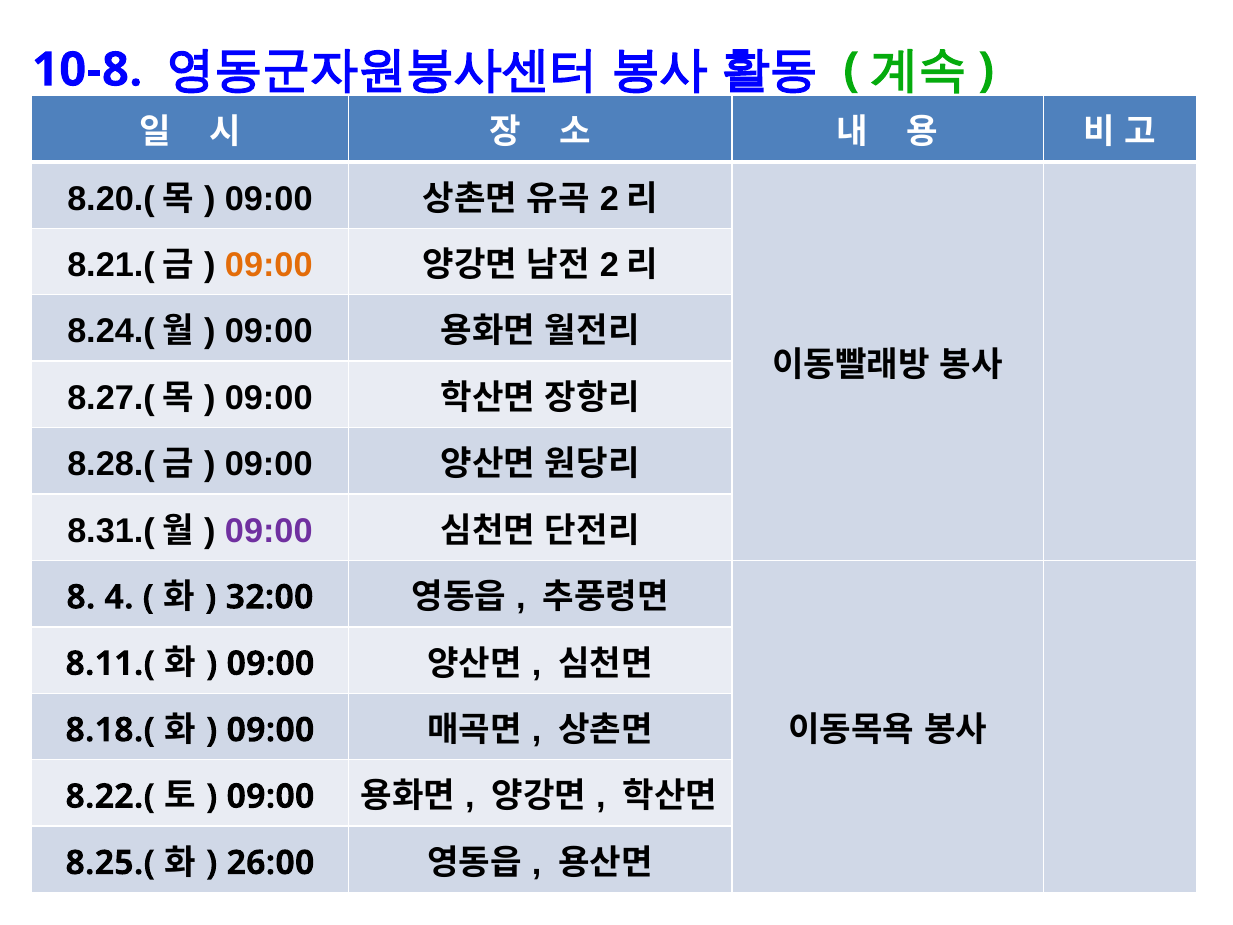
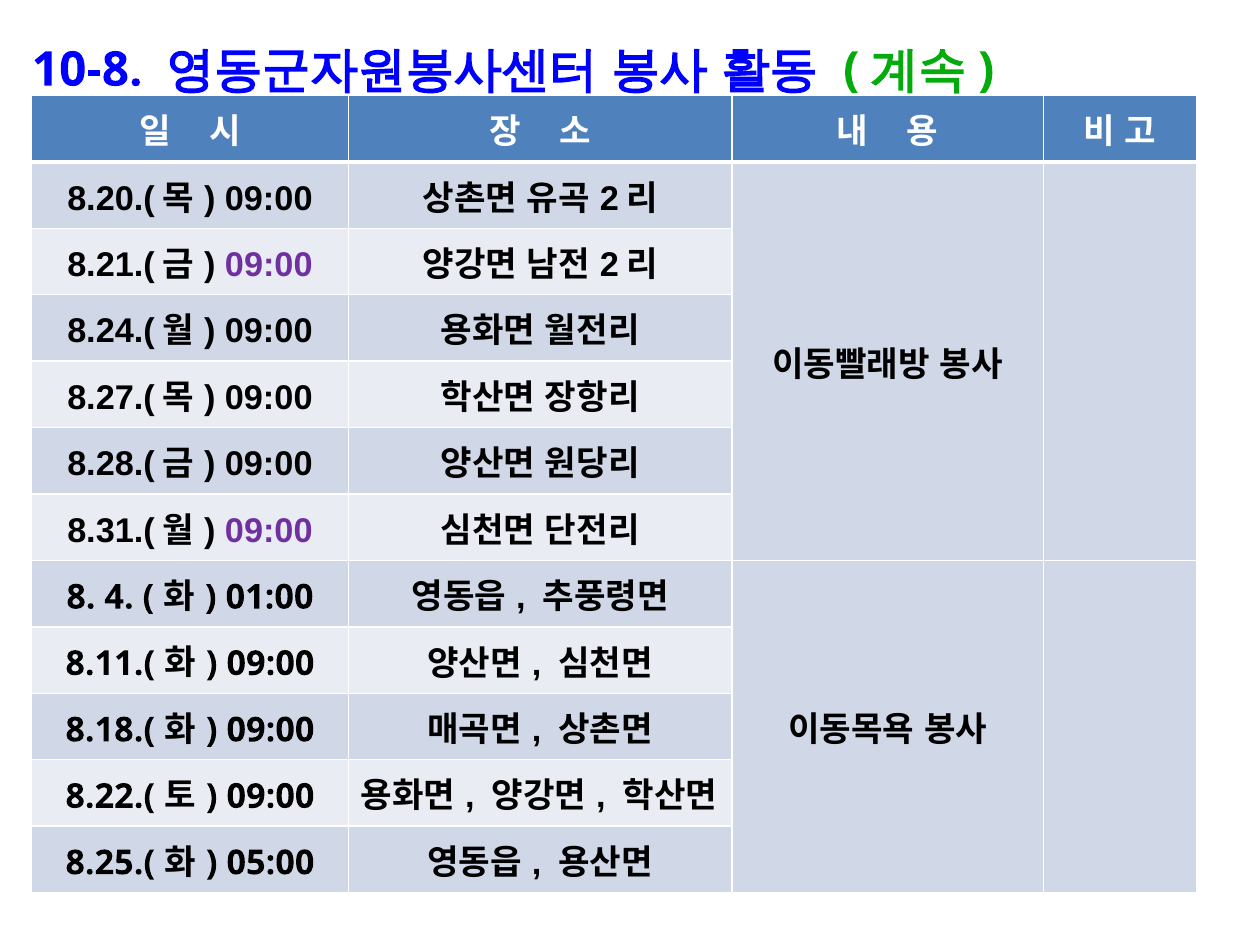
09:00 colour: orange -> purple (269, 265)
32:00: 32:00 -> 01:00 (270, 597)
26:00: 26:00 -> 05:00 (270, 863)
